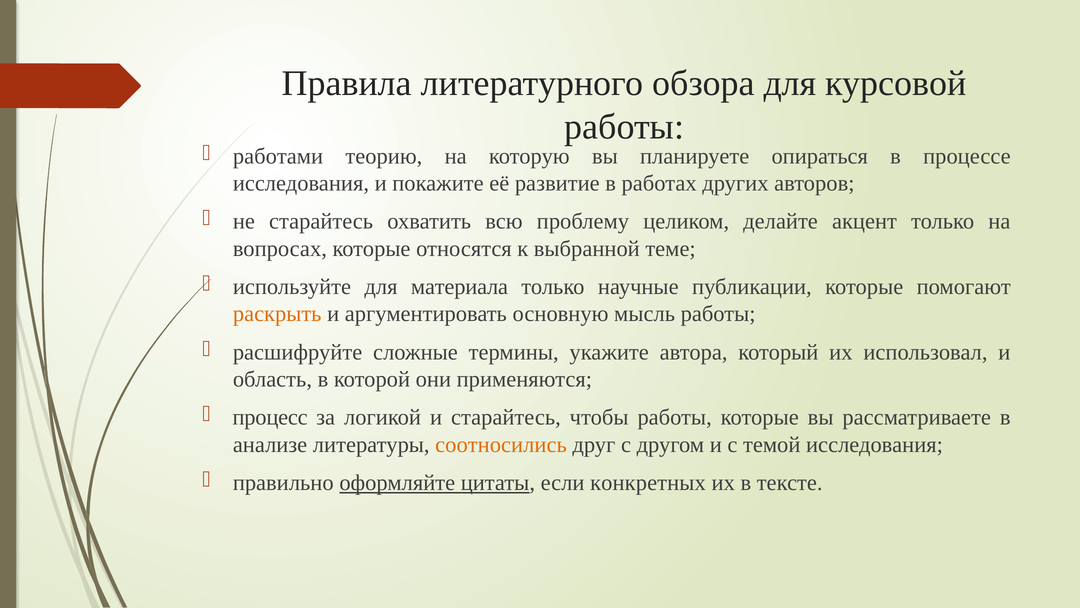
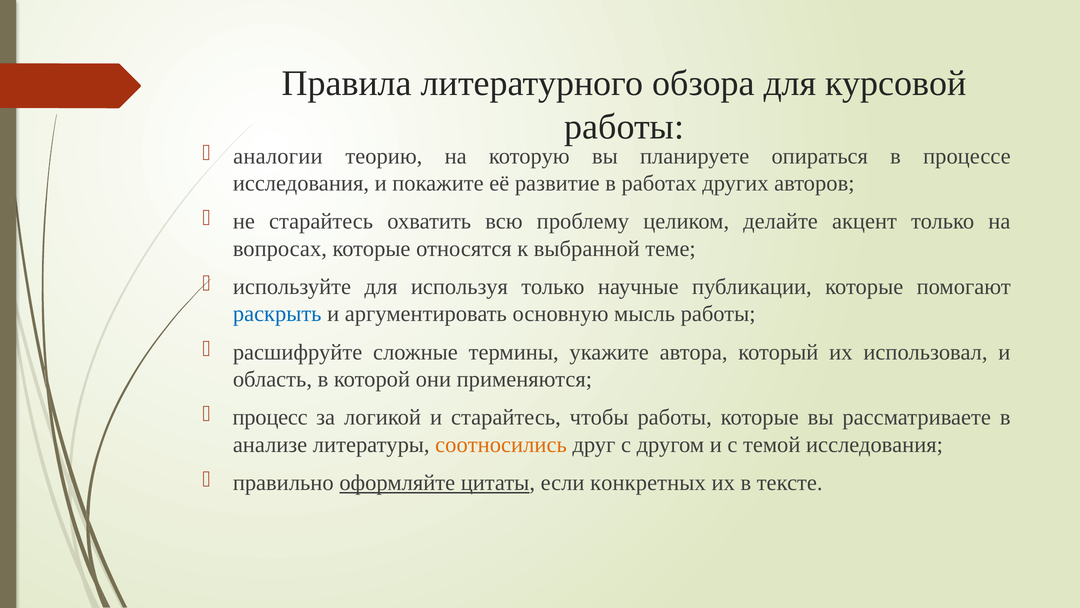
работами: работами -> аналогии (278, 156)
материала: материала -> используя (459, 287)
раскрыть colour: orange -> blue (277, 314)
